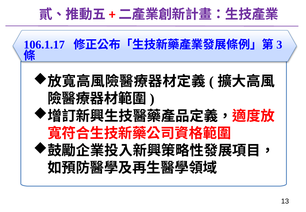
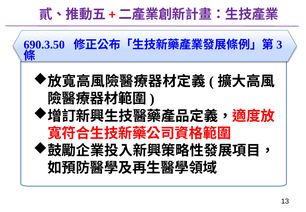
106.1.17: 106.1.17 -> 690.3.50 (44, 45)
